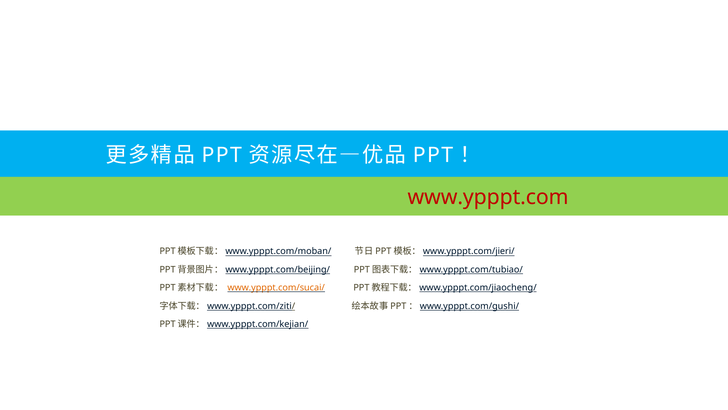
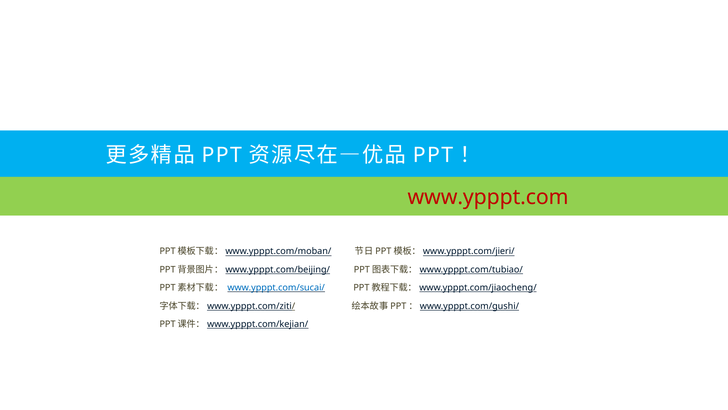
www.ypppt.com/sucai/ colour: orange -> blue (276, 287)
